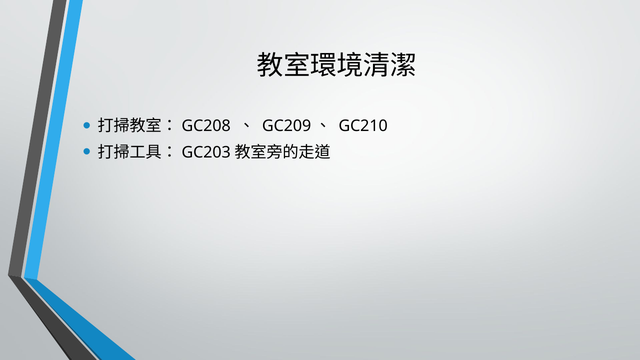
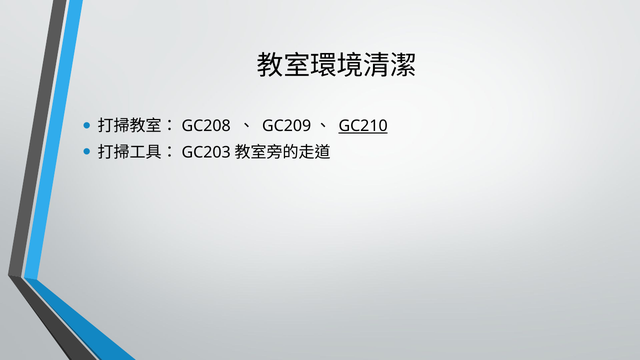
GC210 underline: none -> present (363, 126)
